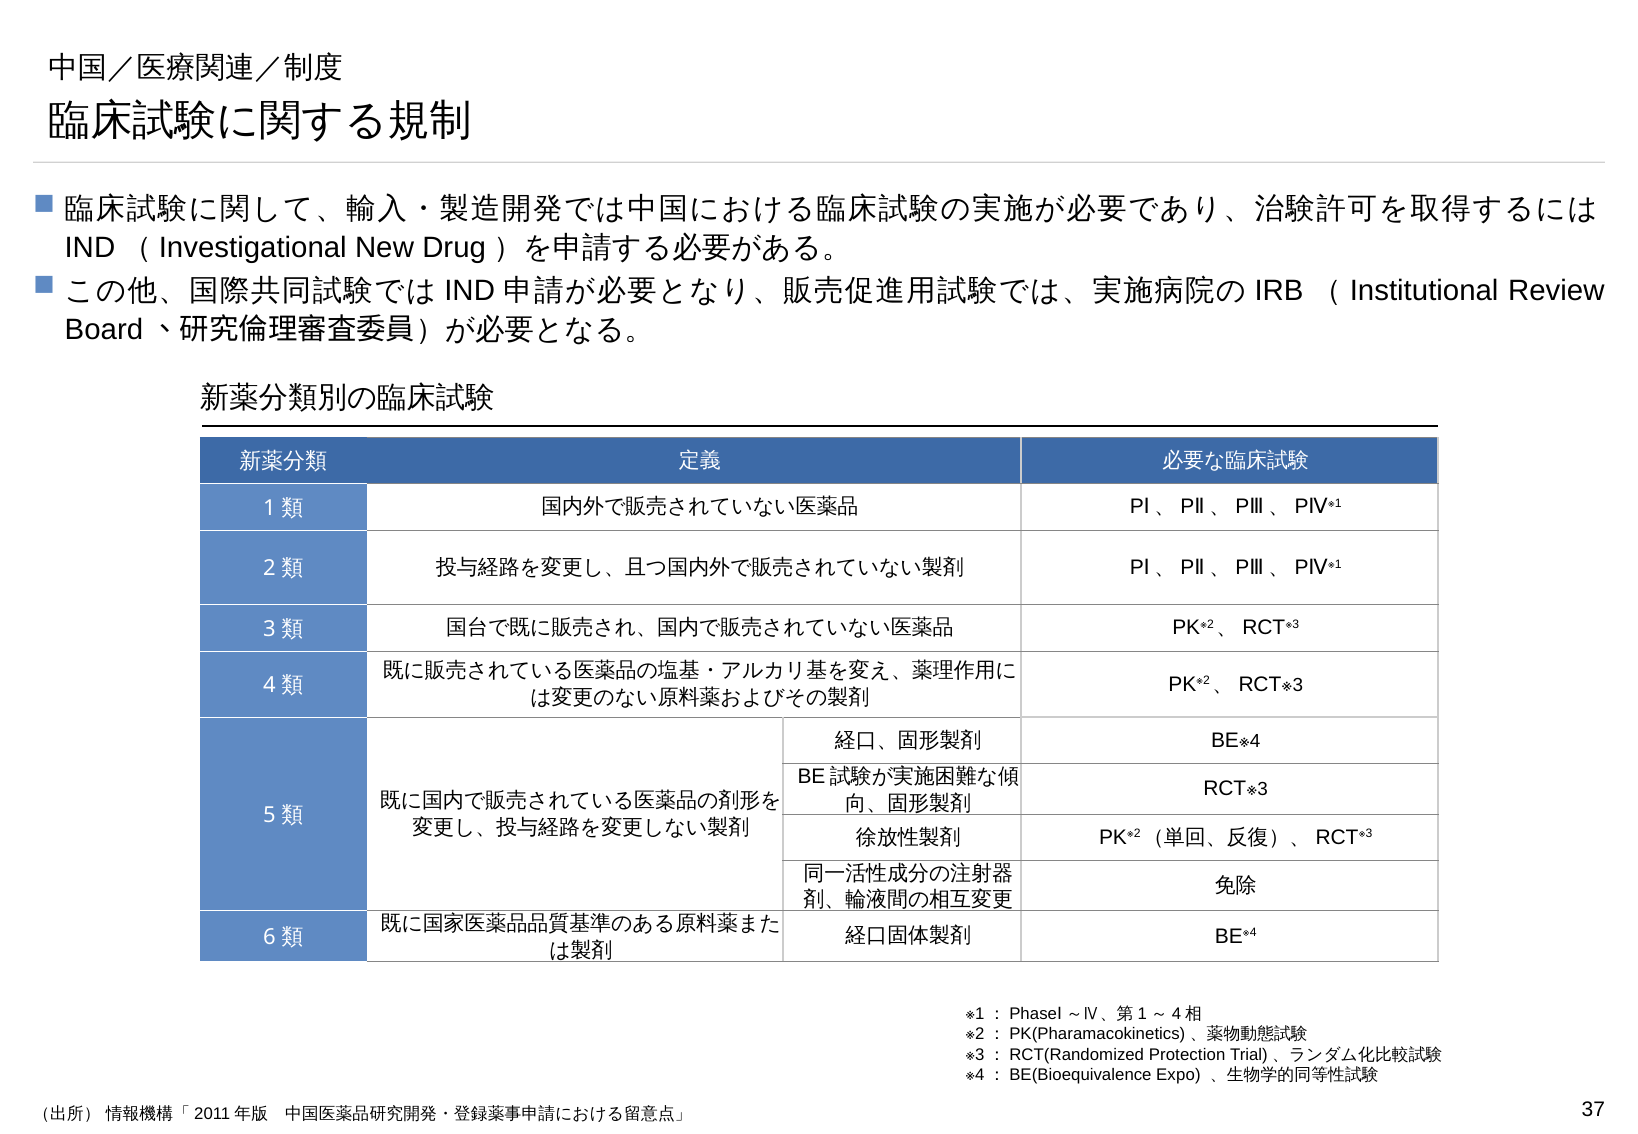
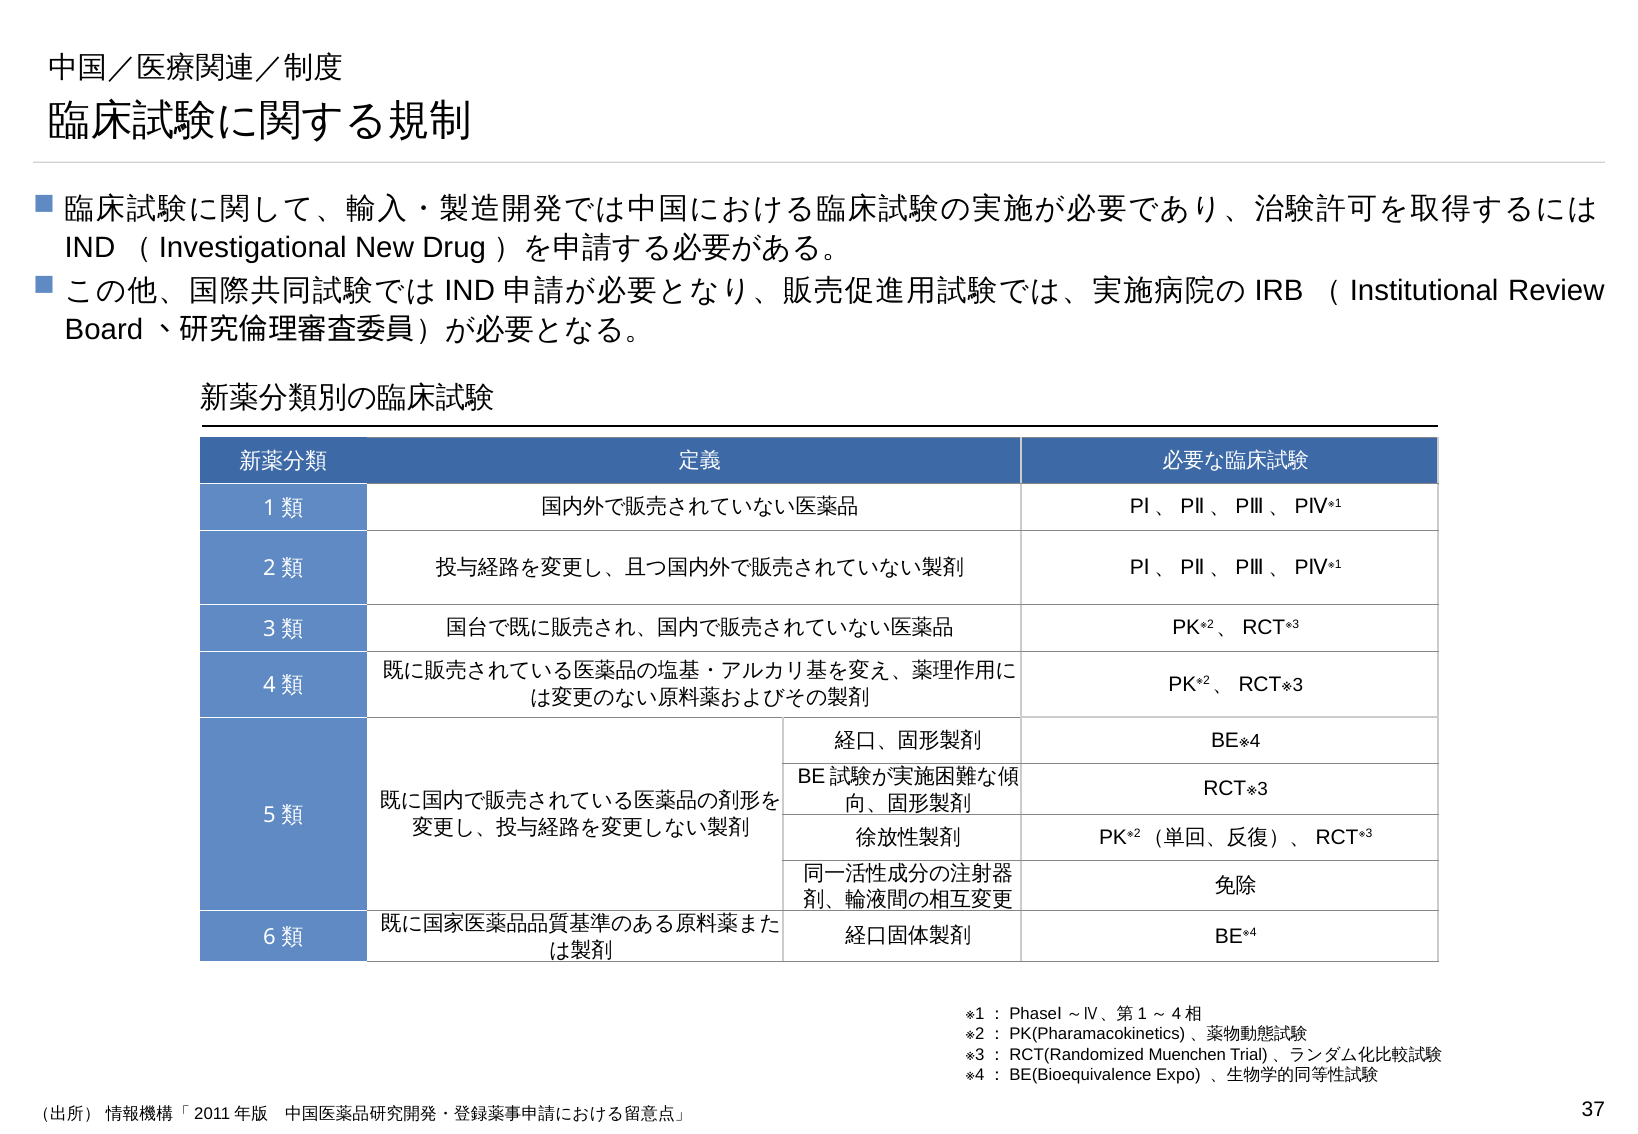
Protection: Protection -> Muenchen (1187, 1055)
